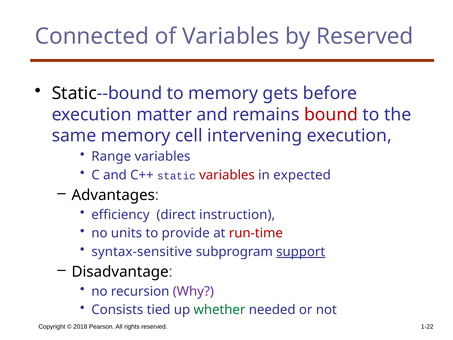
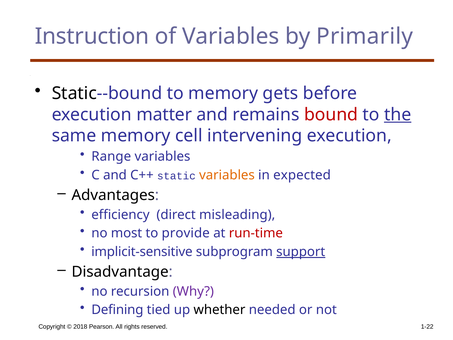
Connected: Connected -> Instruction (92, 36)
by Reserved: Reserved -> Primarily (365, 36)
the underline: none -> present (398, 114)
variables colour: red -> orange (227, 175)
instruction: instruction -> misleading (237, 215)
units: units -> most (127, 233)
syntax-sensitive: syntax-sensitive -> implicit-sensitive (142, 252)
Consists: Consists -> Defining (117, 310)
whether colour: green -> black (219, 310)
